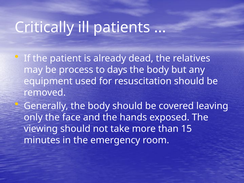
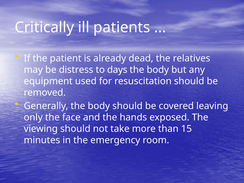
process: process -> distress (76, 70)
